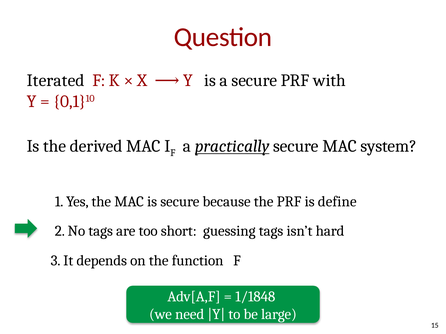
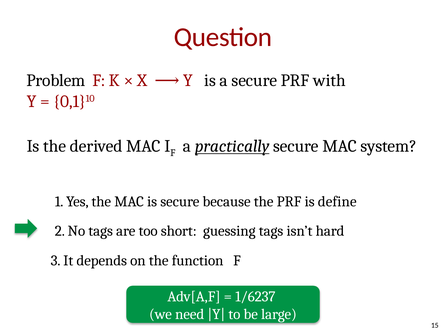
Iterated: Iterated -> Problem (56, 81)
1/1848: 1/1848 -> 1/6237 (255, 297)
